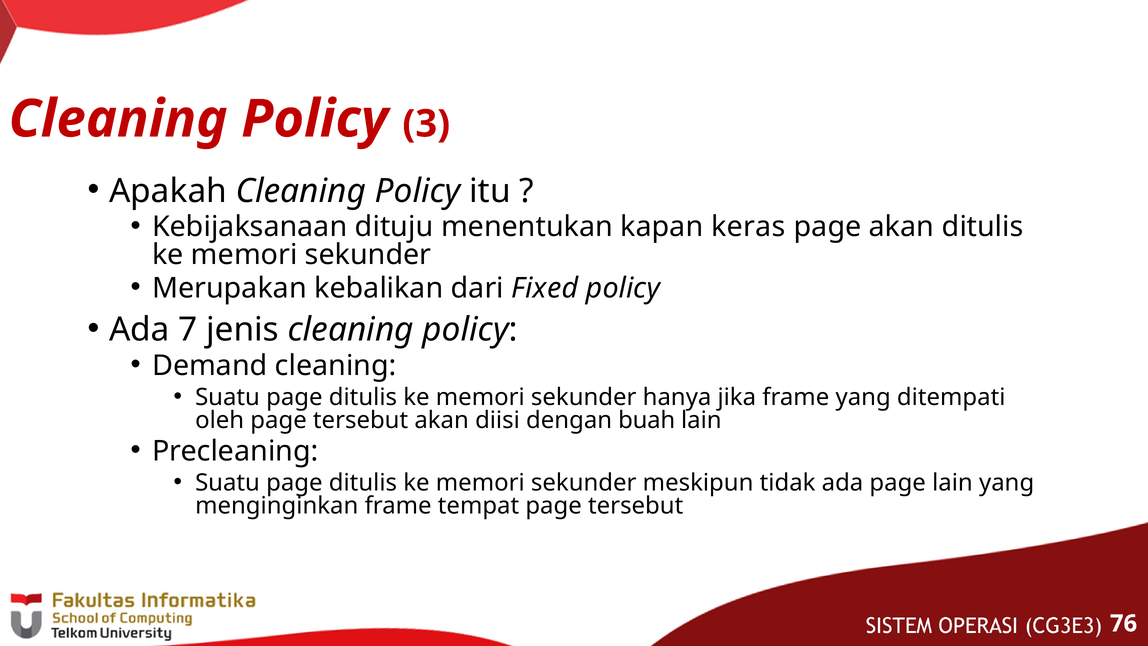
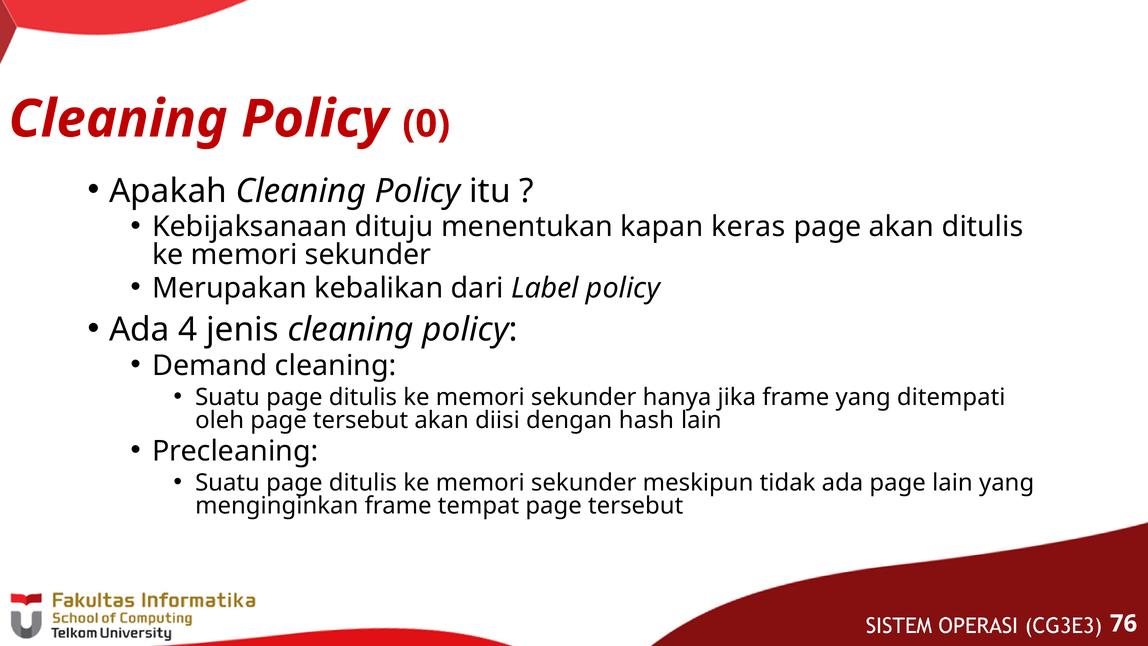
3: 3 -> 0 (426, 124)
Fixed: Fixed -> Label (545, 288)
7: 7 -> 4 (188, 330)
buah: buah -> hash (646, 420)
